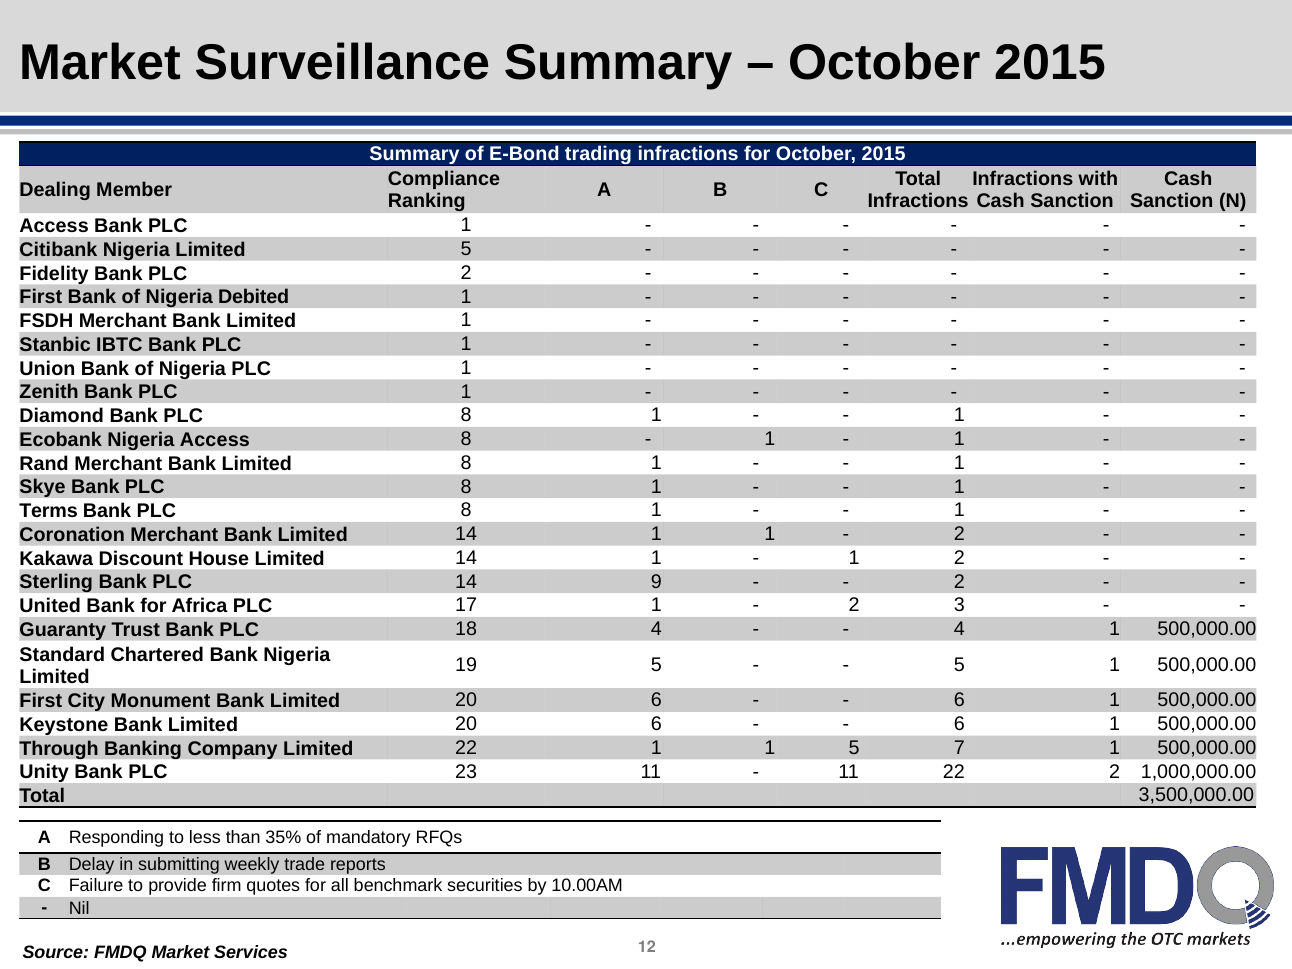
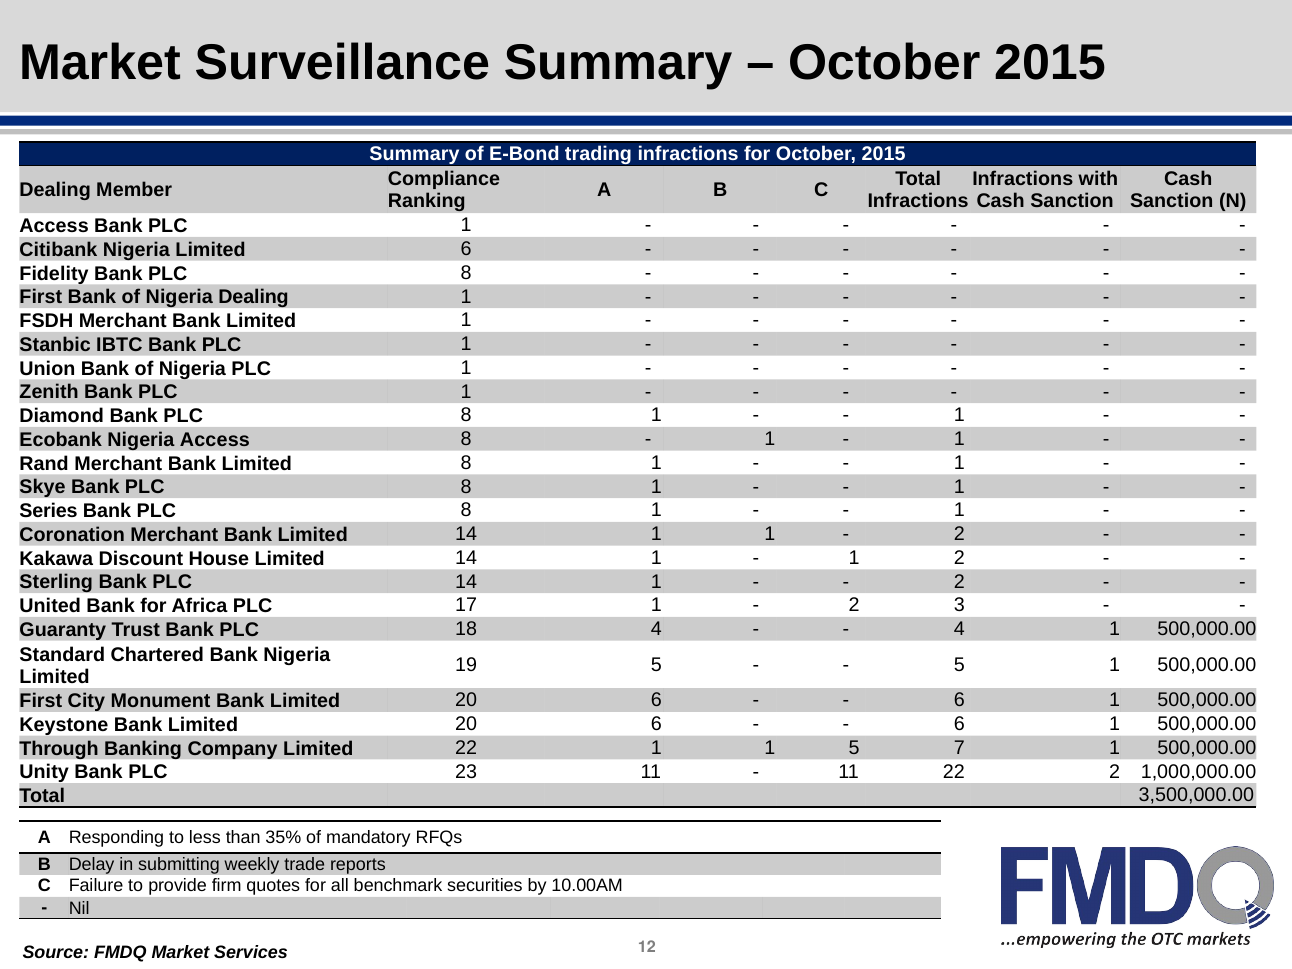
Limited 5: 5 -> 6 (466, 249)
Fidelity Bank PLC 2: 2 -> 8 (466, 273)
Nigeria Debited: Debited -> Dealing (254, 297)
Terms: Terms -> Series (49, 511)
PLC 14 9: 9 -> 1 (656, 582)
